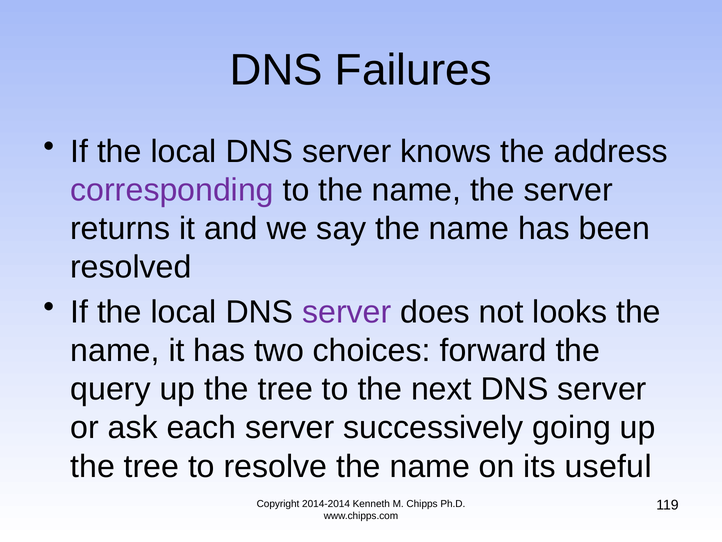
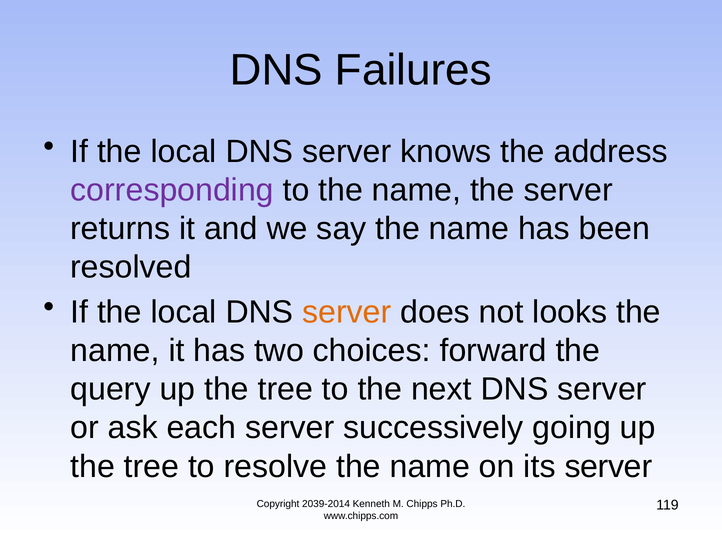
server colour: purple -> orange (347, 312)
its useful: useful -> server (608, 466)
2014-2014: 2014-2014 -> 2039-2014 (326, 503)
